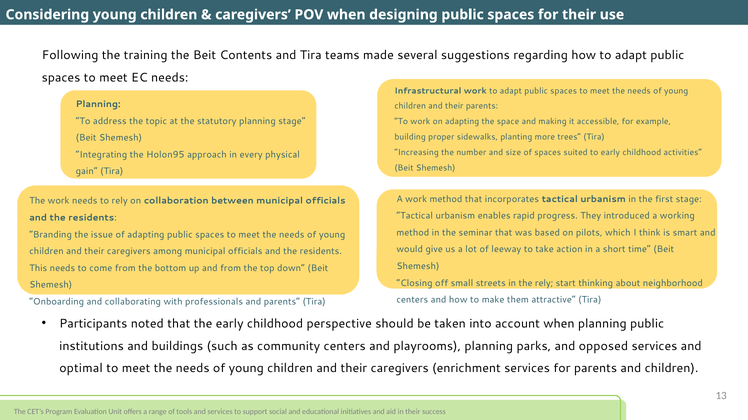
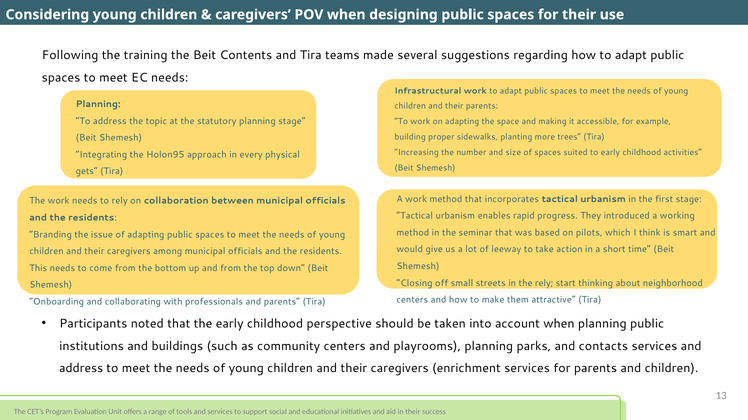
gain: gain -> gets (87, 172)
opposed: opposed -> contacts (603, 347)
optimal: optimal -> address (81, 369)
